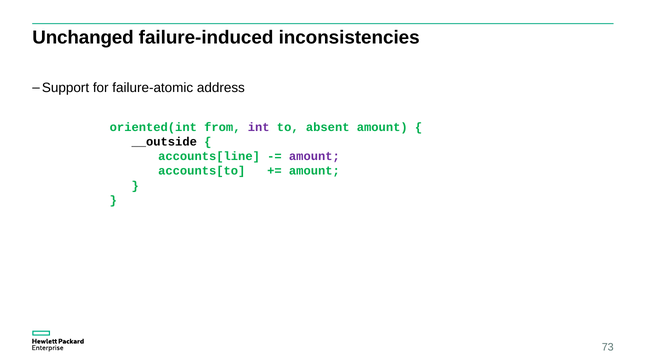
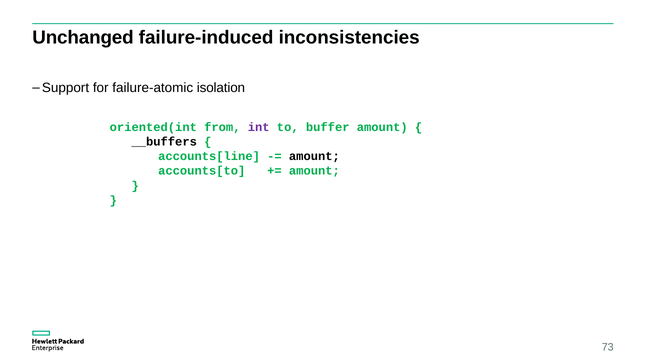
address: address -> isolation (221, 88)
absent: absent -> buffer (328, 128)
__outside: __outside -> __buffers (164, 142)
amount colour: purple -> black (314, 157)
